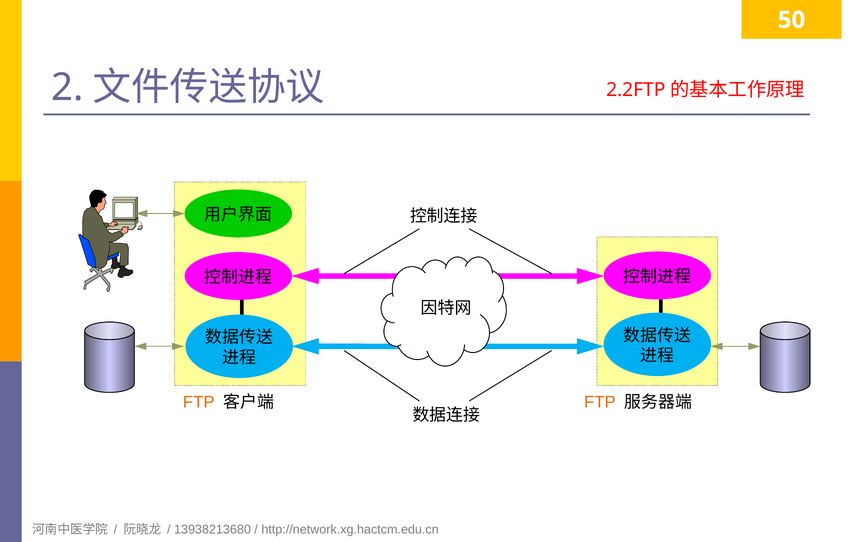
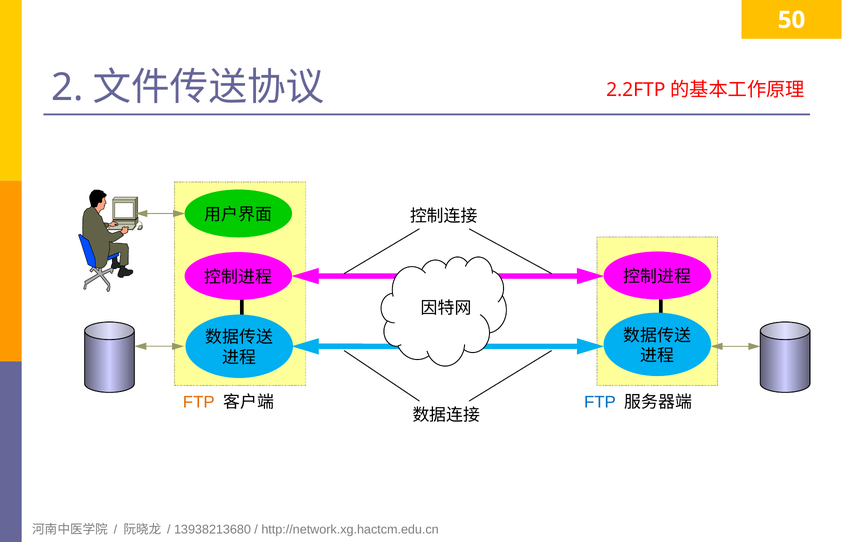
FTP colour: orange -> blue (600, 402)
